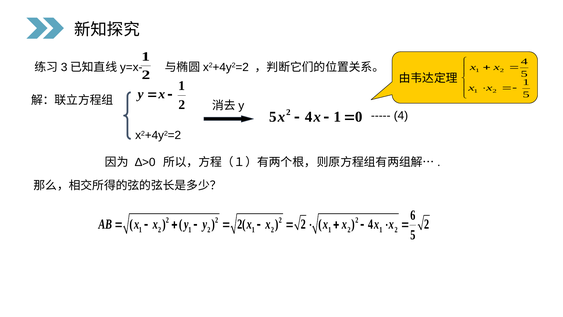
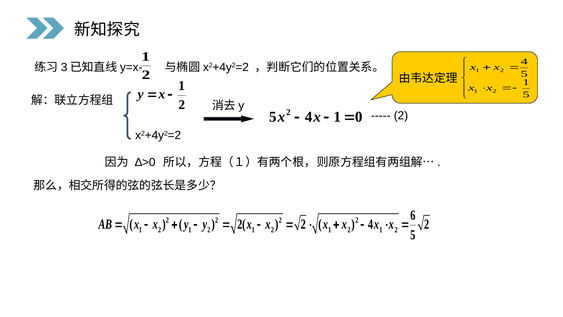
4: 4 -> 2 (401, 115)
